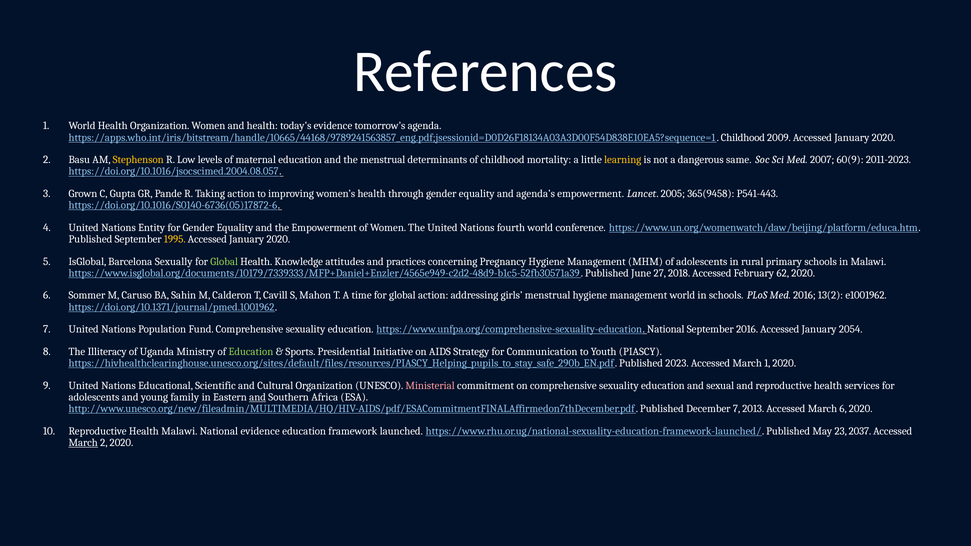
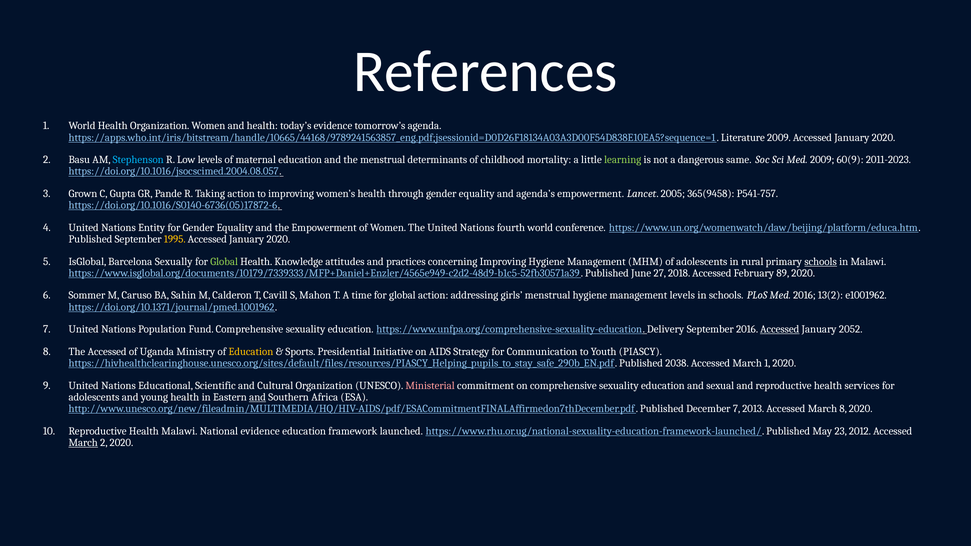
Childhood: Childhood -> Literature (743, 138)
Stephenson colour: yellow -> light blue (138, 160)
learning colour: yellow -> light green (623, 160)
Med 2007: 2007 -> 2009 (822, 160)
P541-443: P541-443 -> P541-757 (757, 194)
concerning Pregnancy: Pregnancy -> Improving (503, 262)
schools underline: none -> present (821, 262)
62: 62 -> 89 (783, 273)
management world: world -> levels (682, 296)
https://www.unfpa.org/comprehensive-sexuality-education National: National -> Delivery (666, 329)
Accessed underline: none -> present (780, 329)
2054: 2054 -> 2052 (851, 329)
The Illiteracy: Illiteracy -> Accessed (107, 352)
Education colour: light green -> yellow (251, 352)
2023: 2023 -> 2038 (677, 363)
young family: family -> health (185, 397)
March 6: 6 -> 8 (843, 409)
2037: 2037 -> 2012 (860, 431)
